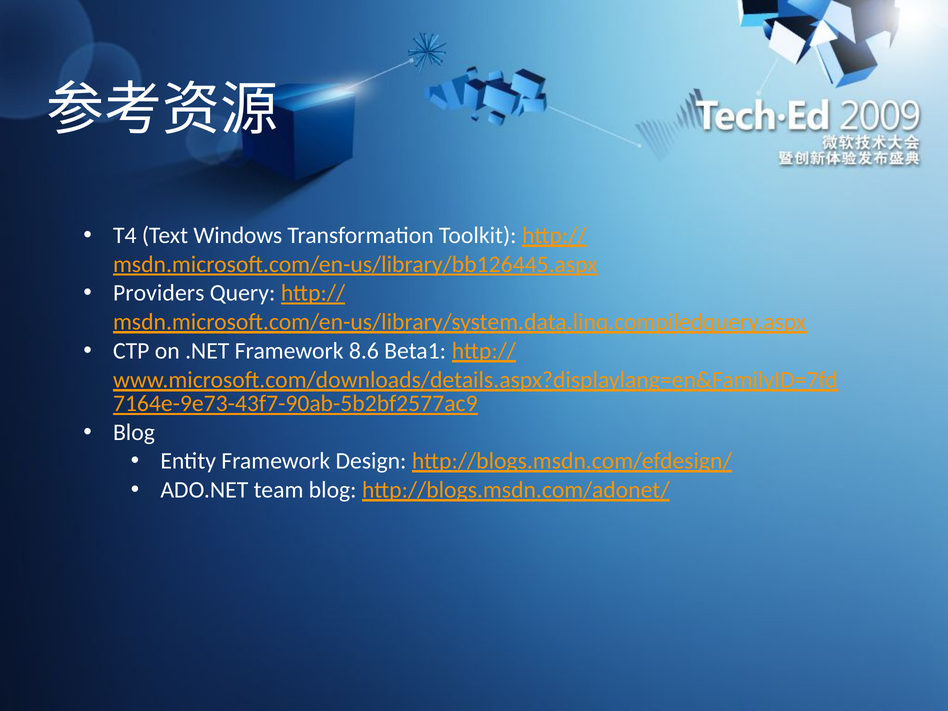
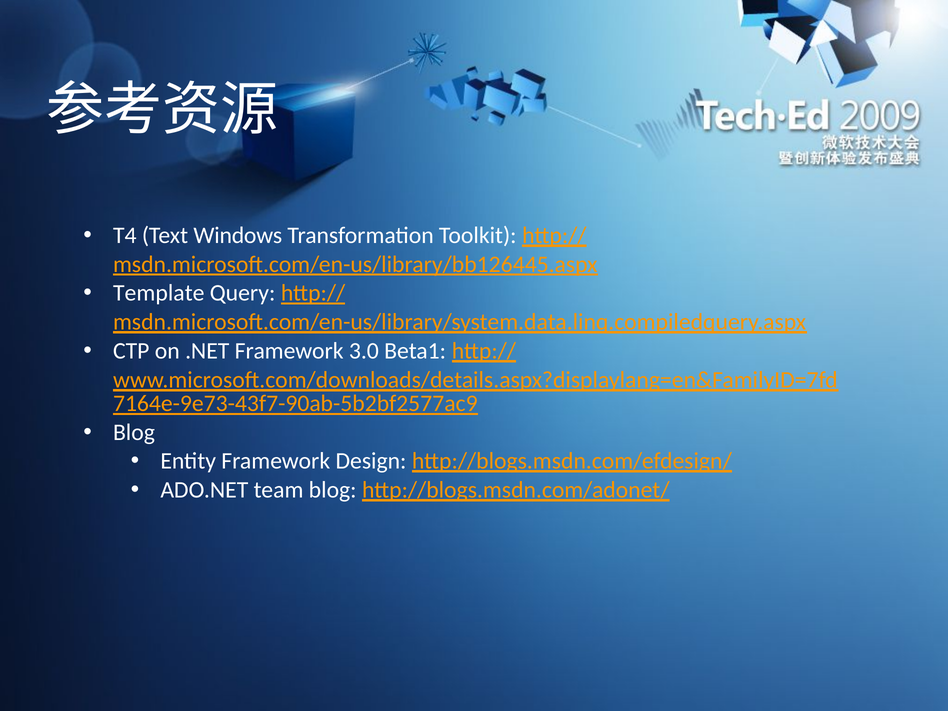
Providers: Providers -> Template (159, 293)
8.6: 8.6 -> 3.0 (364, 351)
